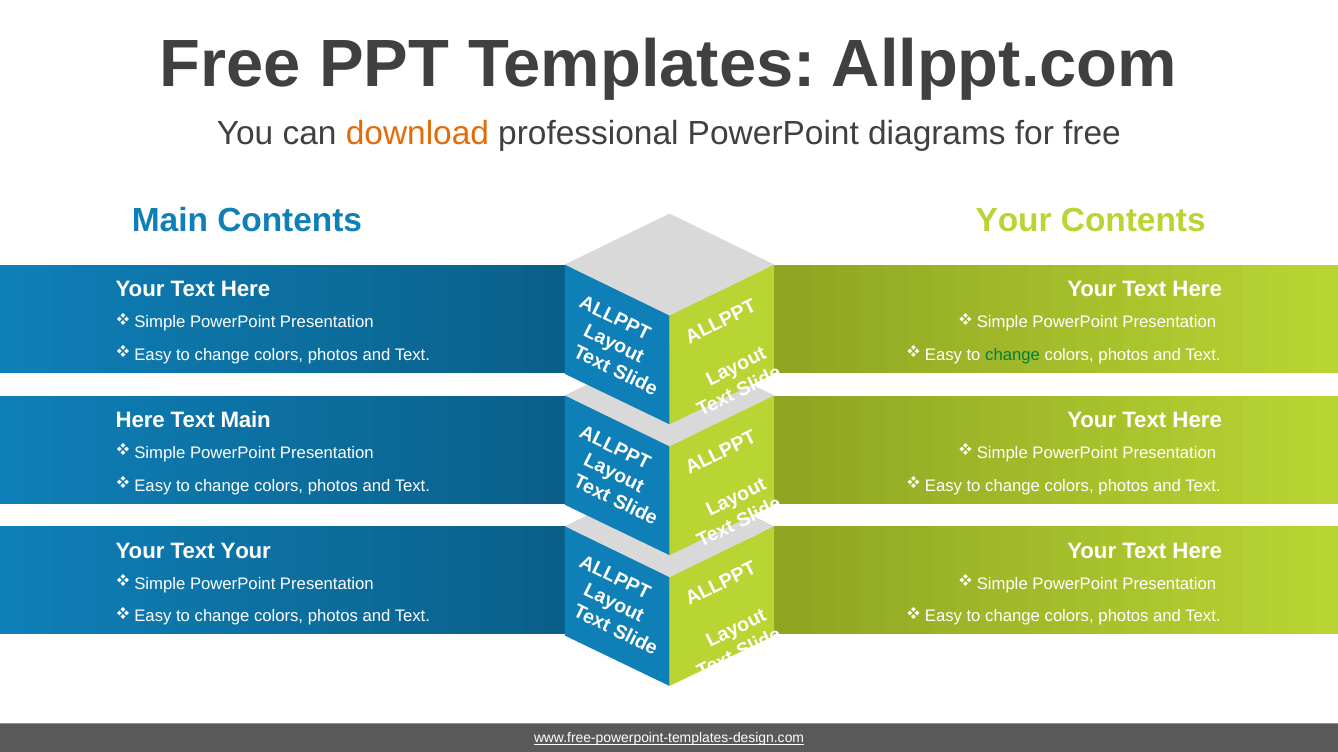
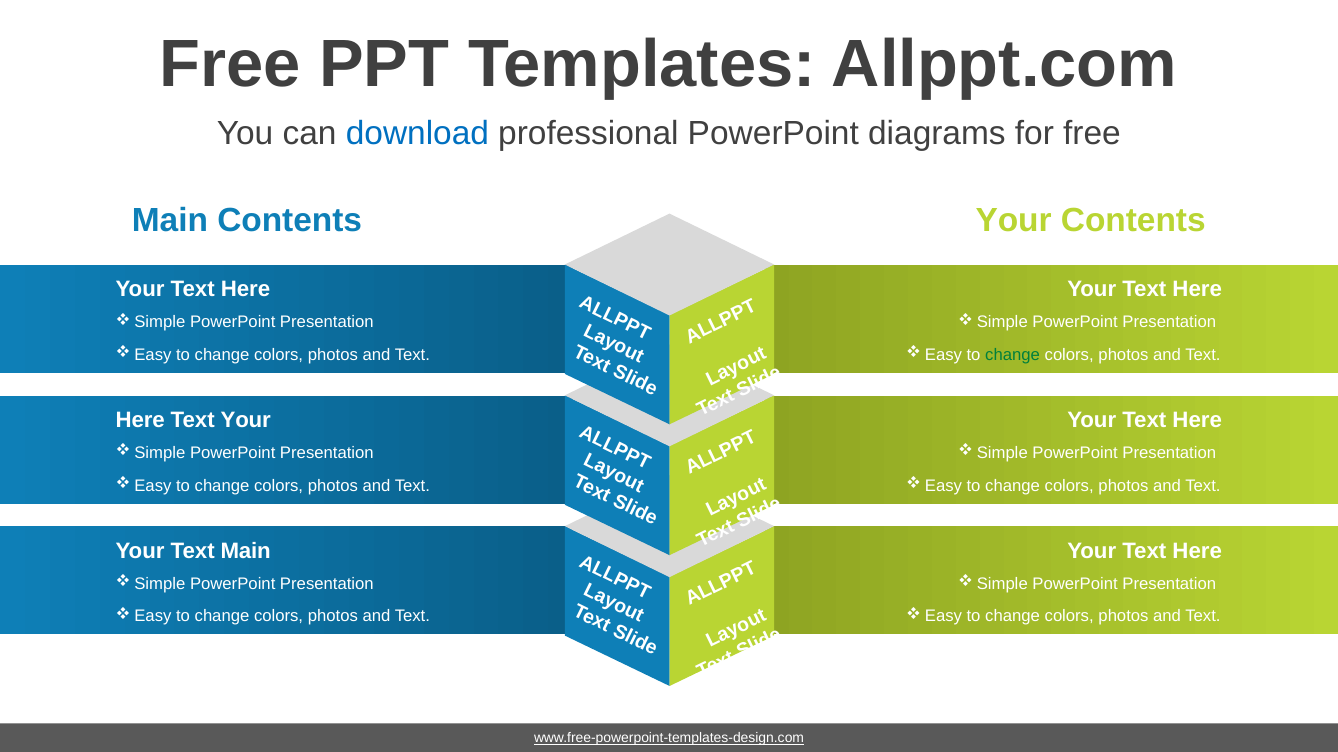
download colour: orange -> blue (417, 133)
Text Main: Main -> Your (246, 421)
Text Your: Your -> Main (246, 551)
